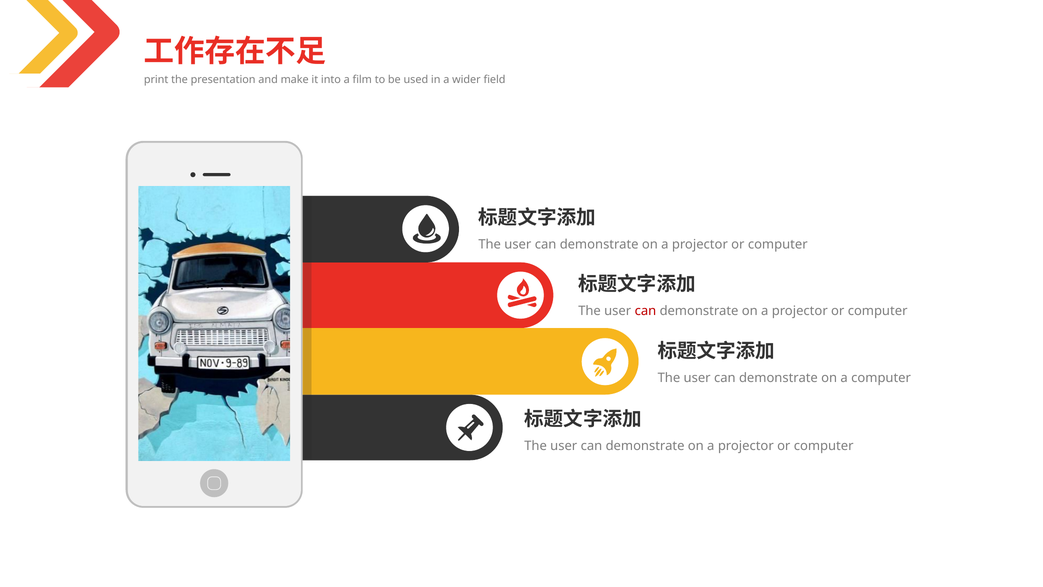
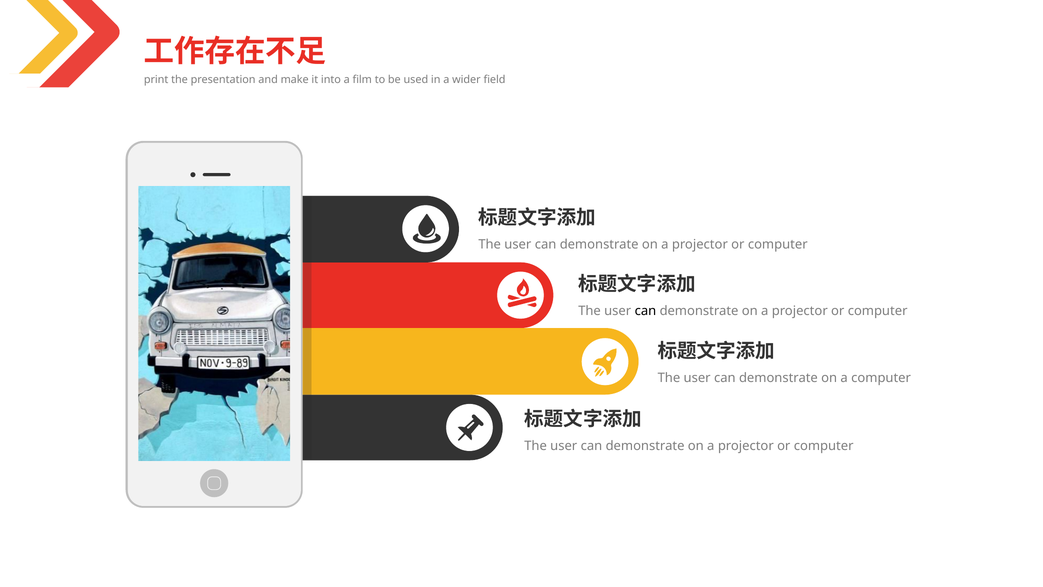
can colour: red -> black (645, 311)
